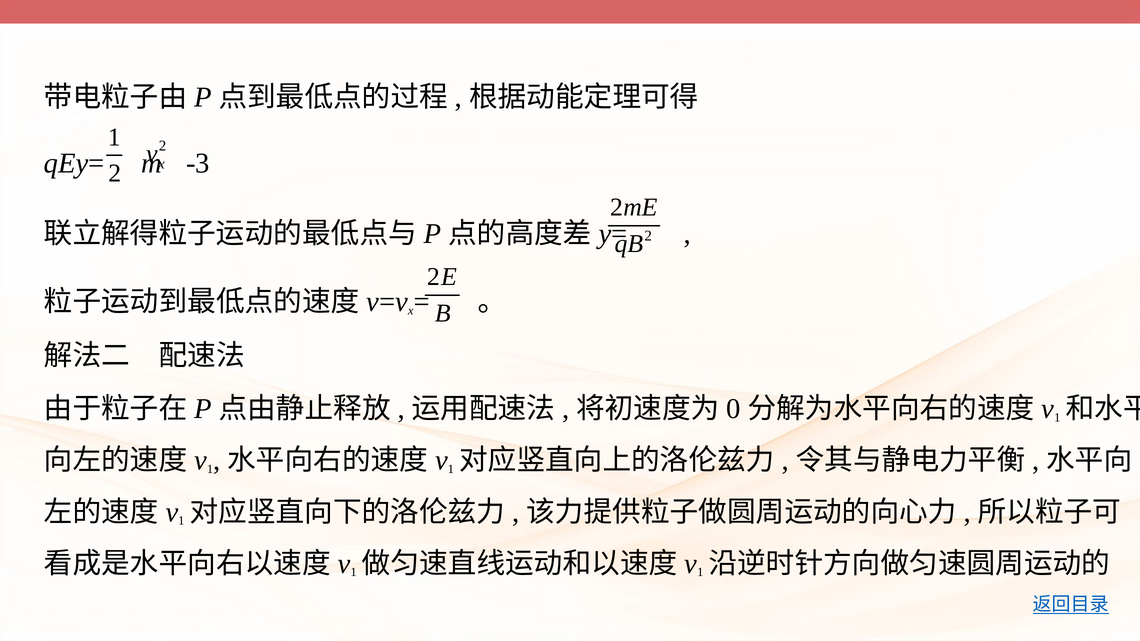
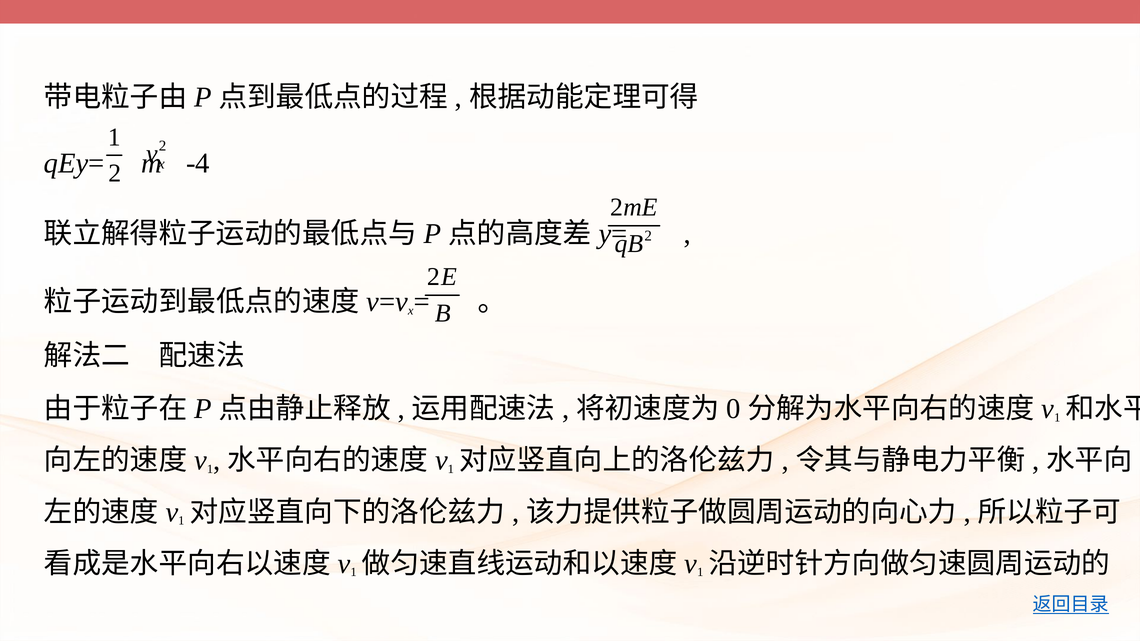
-3: -3 -> -4 (198, 163)
